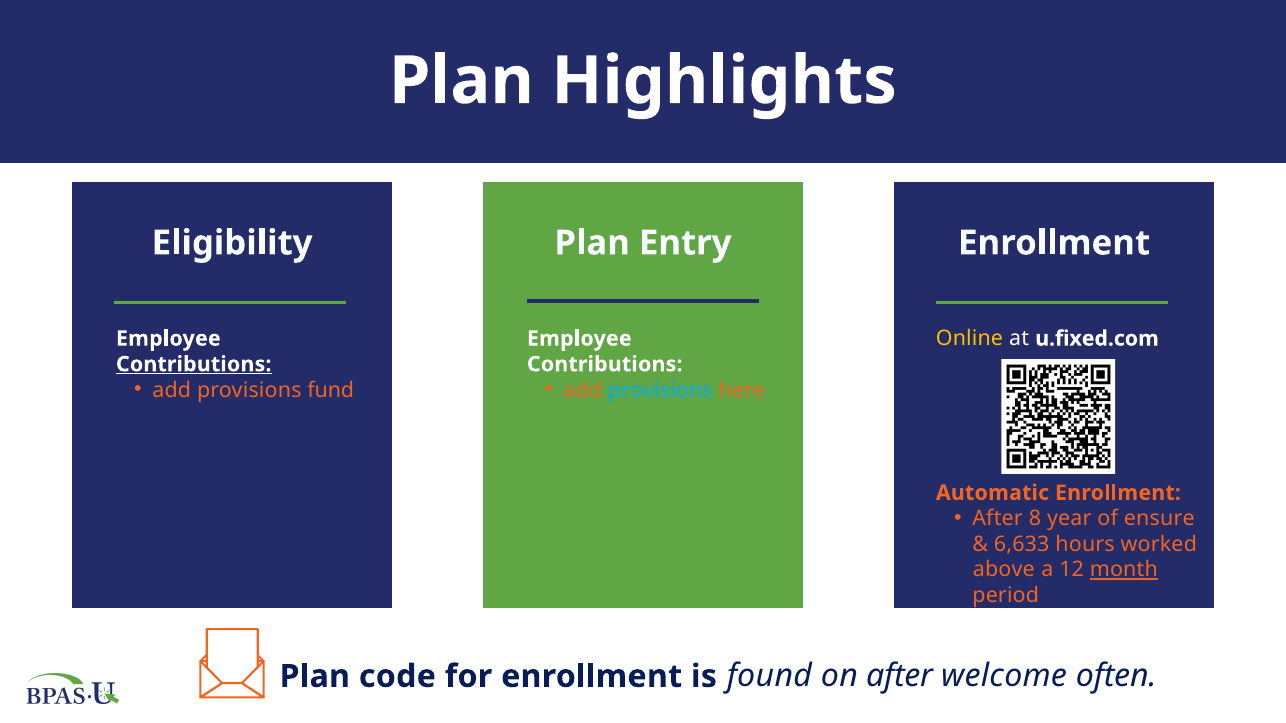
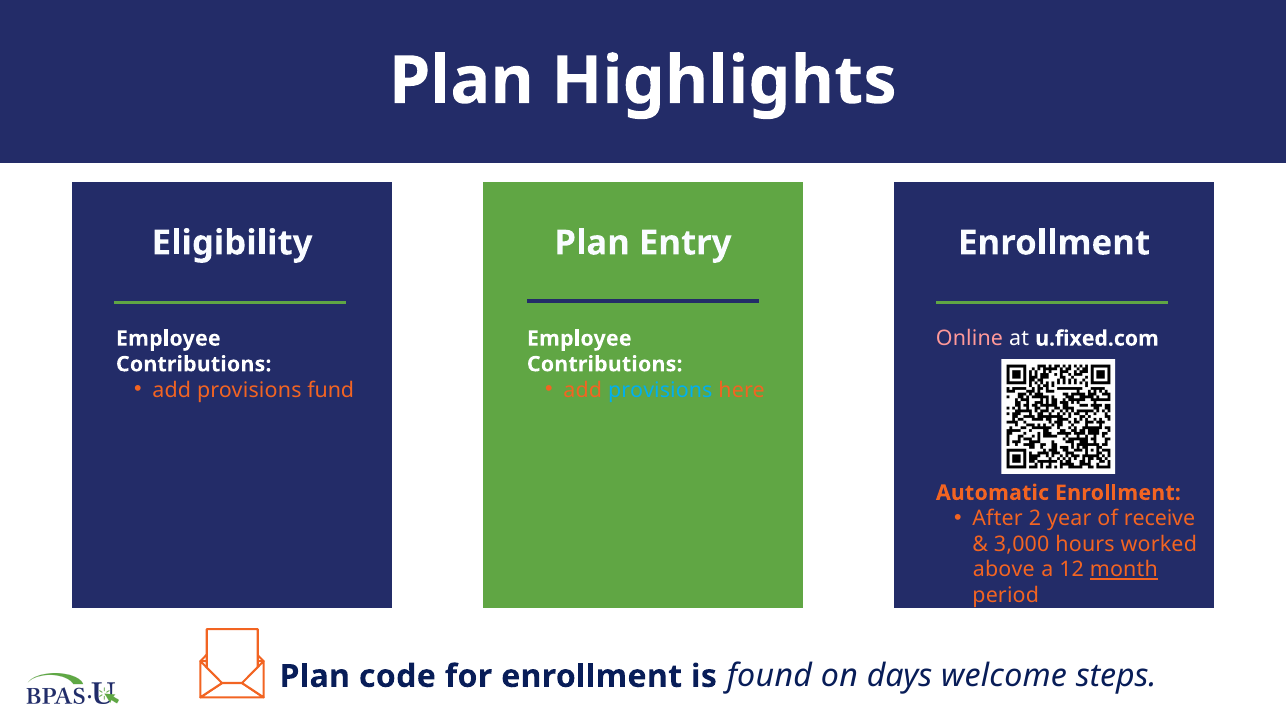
Online colour: yellow -> pink (969, 339)
Contributions underline: present -> none (194, 364)
8: 8 -> 2 (1035, 519)
ensure: ensure -> receive (1159, 519)
6,633: 6,633 -> 3,000 (1022, 544)
on after: after -> days (900, 677)
often: often -> steps (1116, 677)
